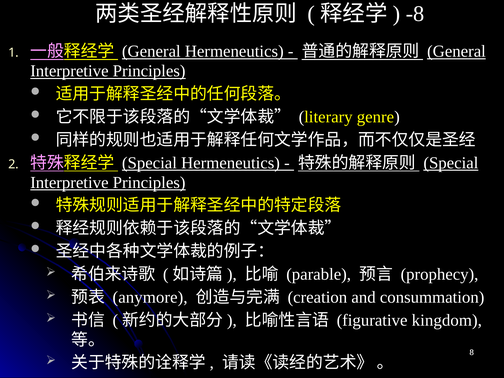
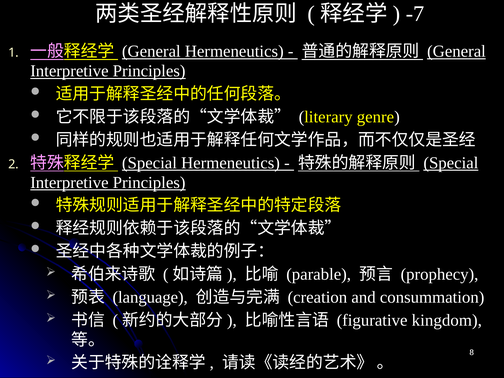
-8: -8 -> -7 (415, 14)
anymore: anymore -> language (150, 297)
